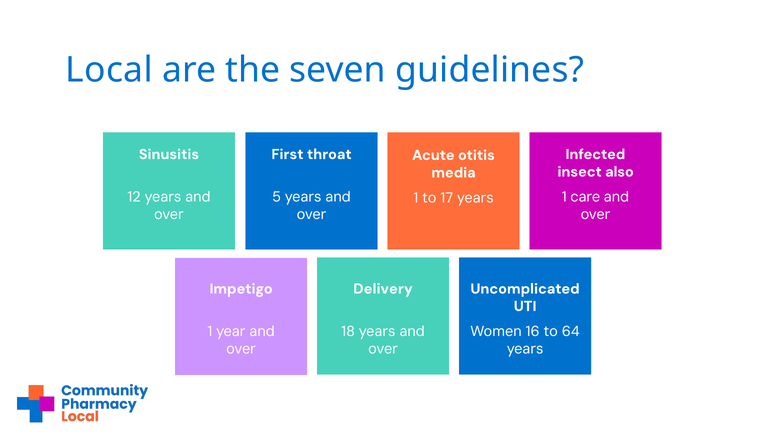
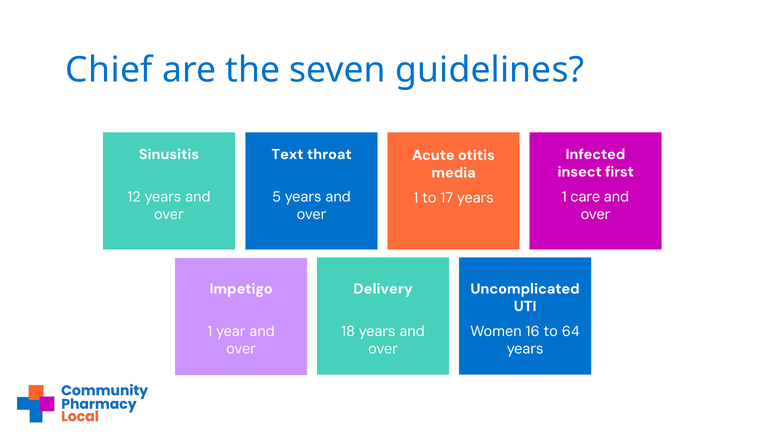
Local: Local -> Chief (109, 70)
First: First -> Text (287, 154)
also: also -> first (620, 172)
